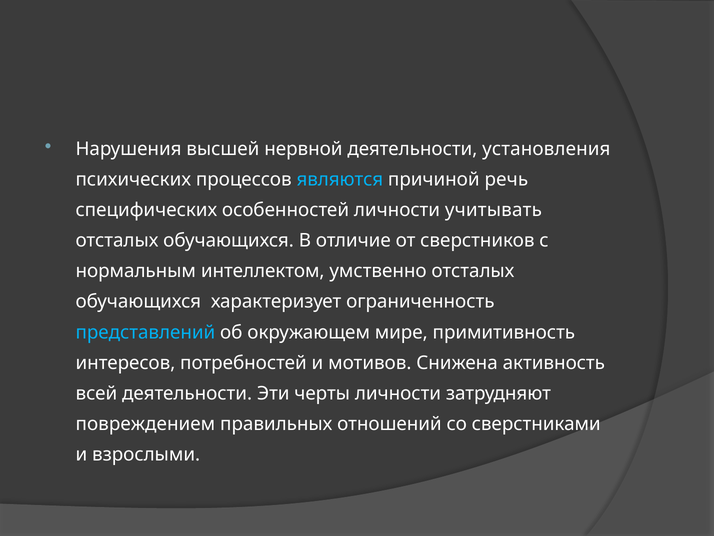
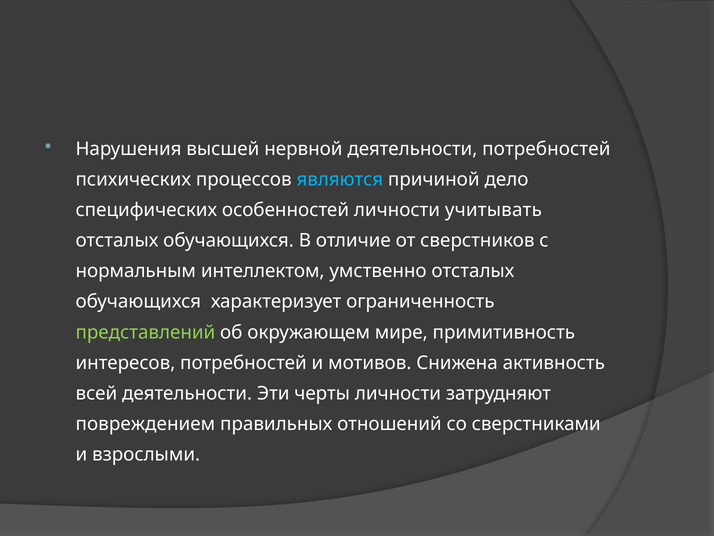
деятельности установления: установления -> потребностей (546, 149)
речь: речь -> дело (506, 179)
представлений colour: light blue -> light green (145, 332)
